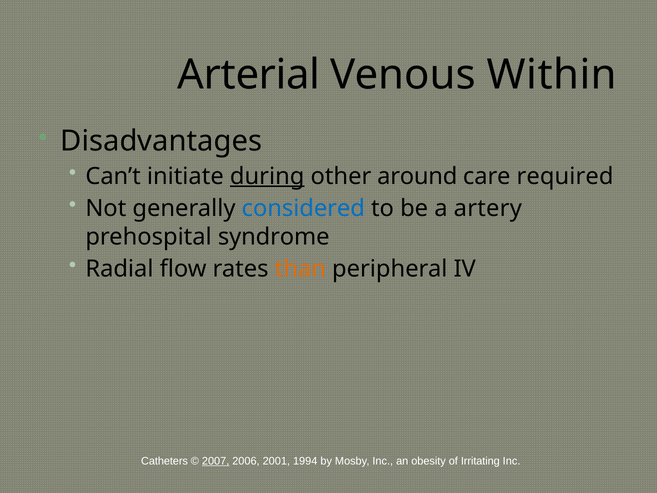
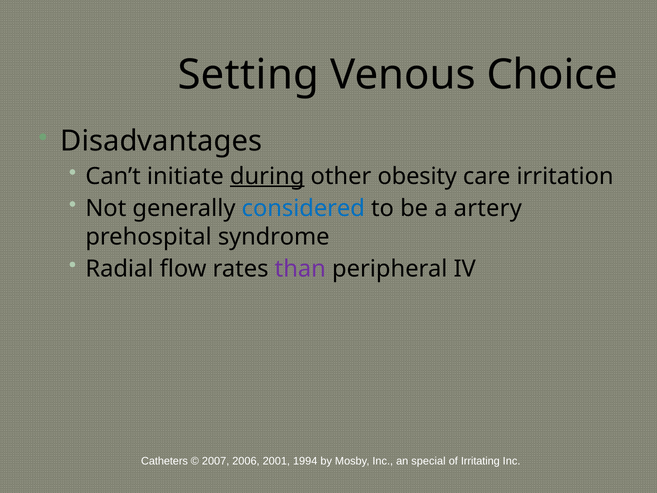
Arterial: Arterial -> Setting (248, 75)
Within: Within -> Choice (552, 75)
around: around -> obesity (417, 176)
required: required -> irritation (565, 176)
than colour: orange -> purple (300, 269)
2007 underline: present -> none (216, 461)
obesity: obesity -> special (428, 461)
